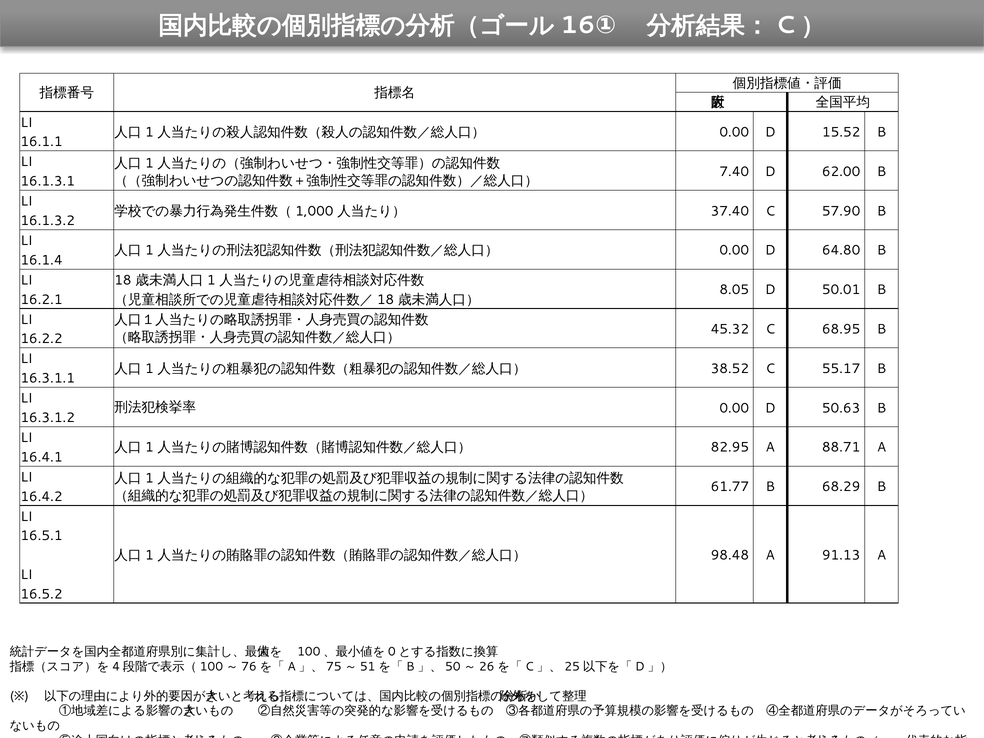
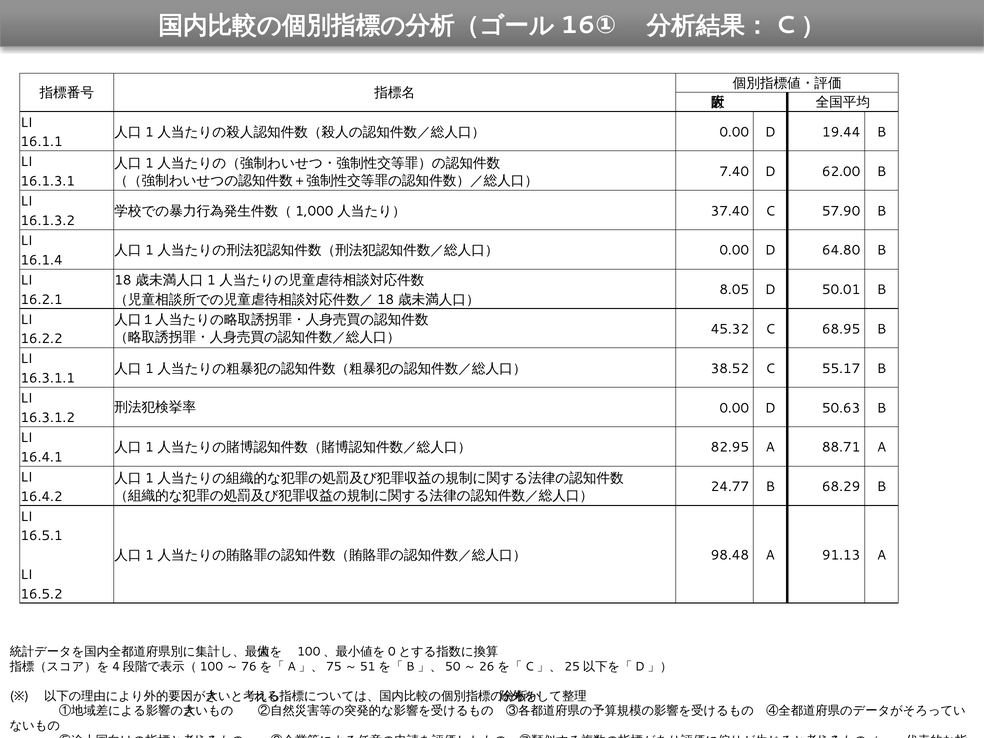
15.52: 15.52 -> 19.44 (841, 132)
61.77: 61.77 -> 24.77 (730, 487)
